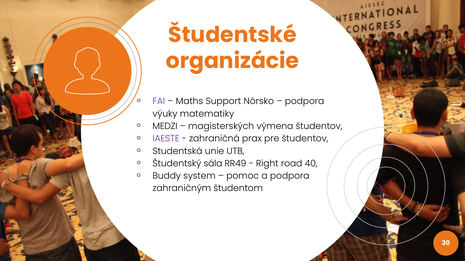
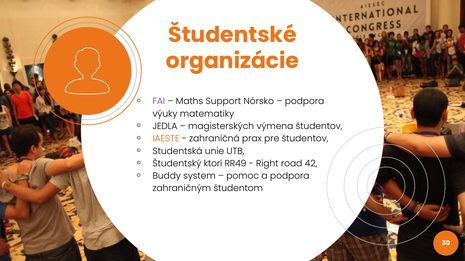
MEDZI: MEDZI -> JEDLA (165, 126)
IAESTE colour: purple -> orange (166, 139)
sála: sála -> ktorí (213, 164)
40: 40 -> 42 (311, 164)
